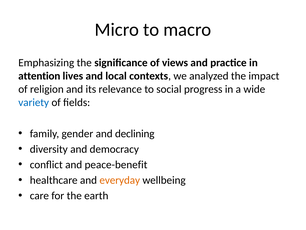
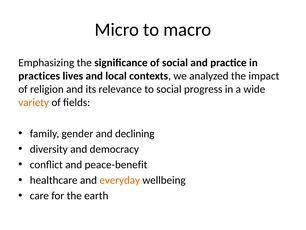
of views: views -> social (175, 63)
attention: attention -> practices (39, 76)
variety colour: blue -> orange (34, 102)
